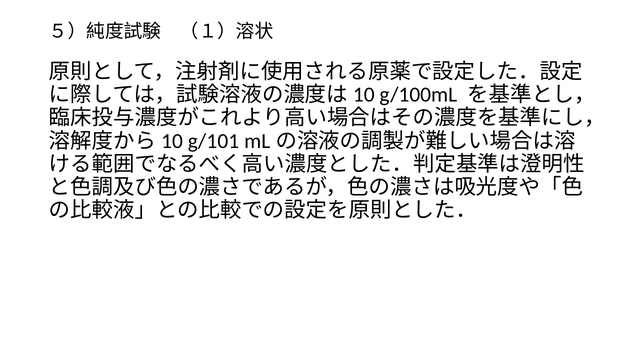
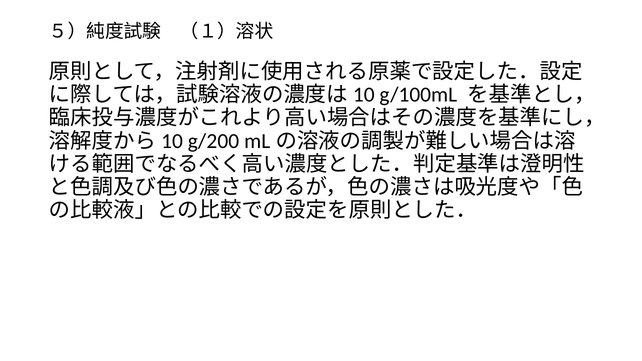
g/101: g/101 -> g/200 (213, 141)
